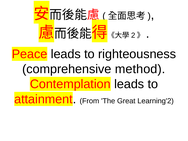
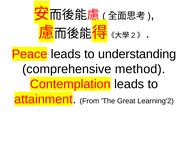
righteousness: righteousness -> understanding (137, 54)
